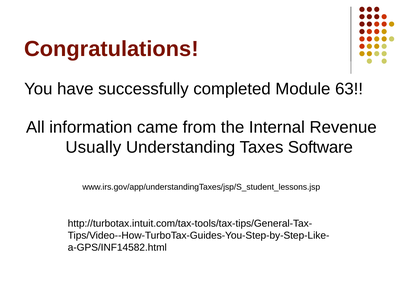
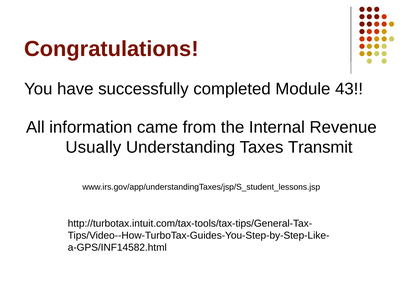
63: 63 -> 43 (349, 89)
Software: Software -> Transmit (320, 148)
